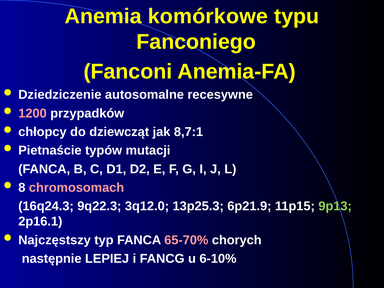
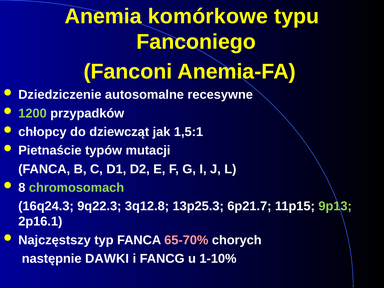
1200 colour: pink -> light green (33, 113)
8,7:1: 8,7:1 -> 1,5:1 (189, 132)
chromosomach colour: pink -> light green (77, 188)
3q12.0: 3q12.0 -> 3q12.8 (147, 206)
6p21.9: 6p21.9 -> 6p21.7 (249, 206)
LEPIEJ: LEPIEJ -> DAWKI (107, 259)
6-10%: 6-10% -> 1-10% (218, 259)
